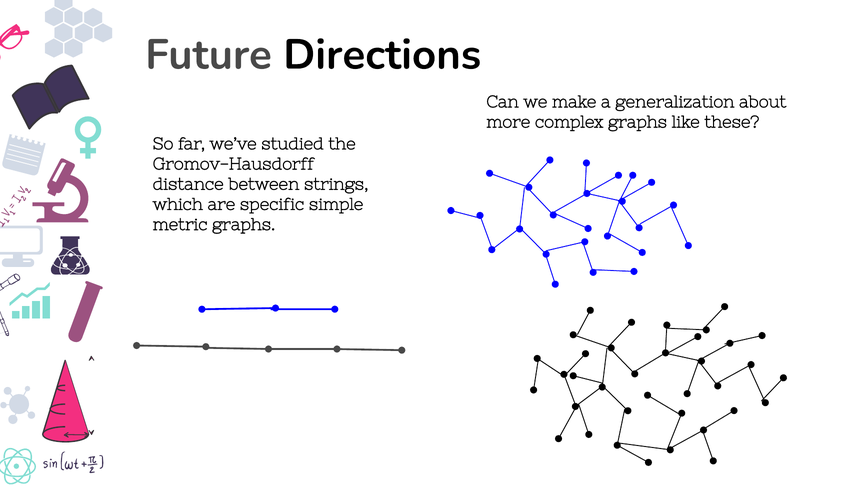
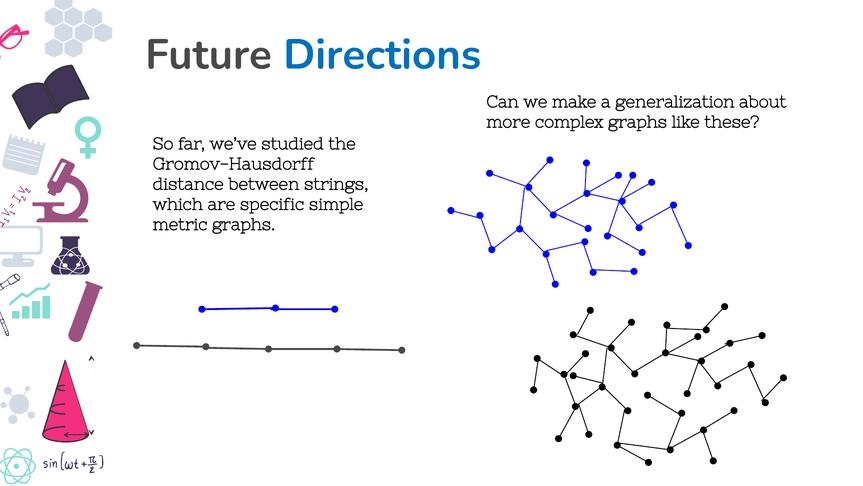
Directions colour: black -> blue (382, 55)
